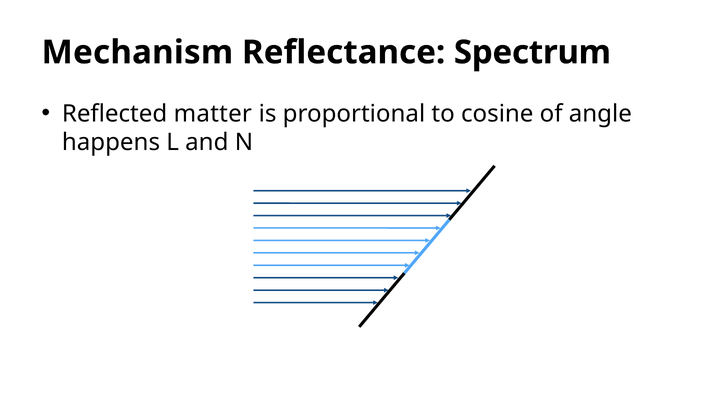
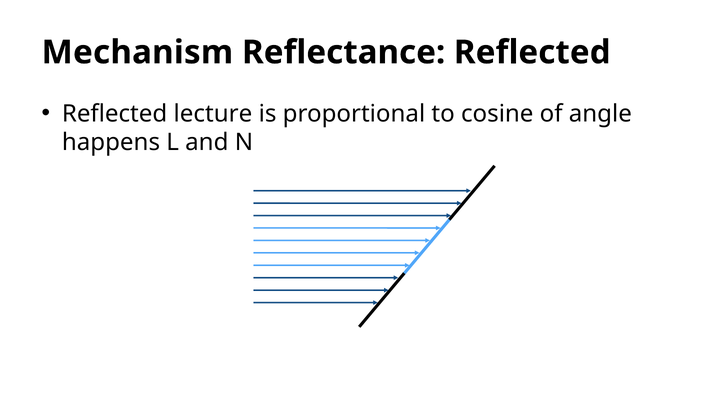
Reflectance Spectrum: Spectrum -> Reflected (532, 52)
matter: matter -> lecture (213, 114)
